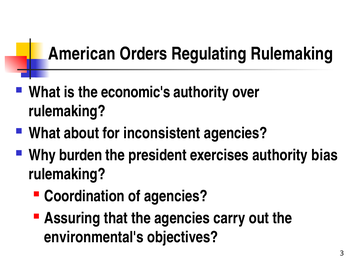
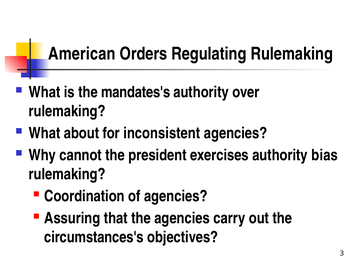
economic's: economic's -> mandates's (136, 92)
burden: burden -> cannot (81, 155)
environmental's: environmental's -> circumstances's (94, 237)
